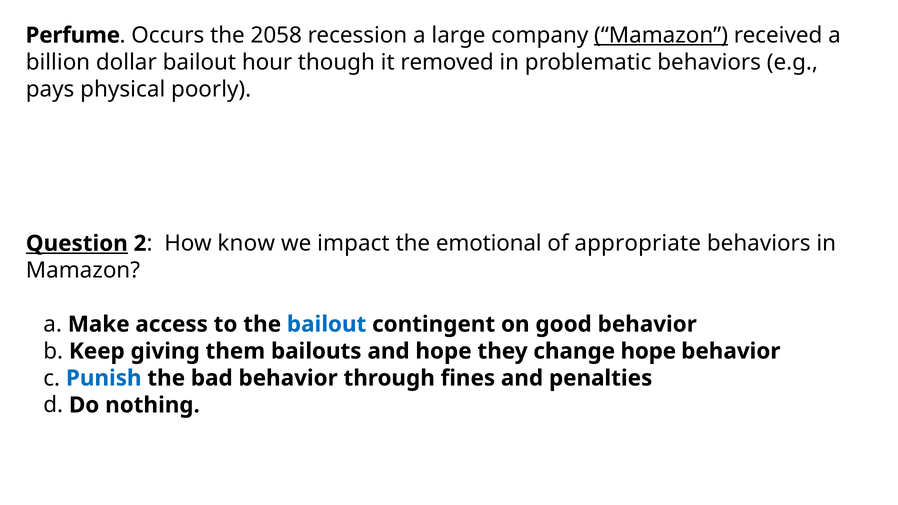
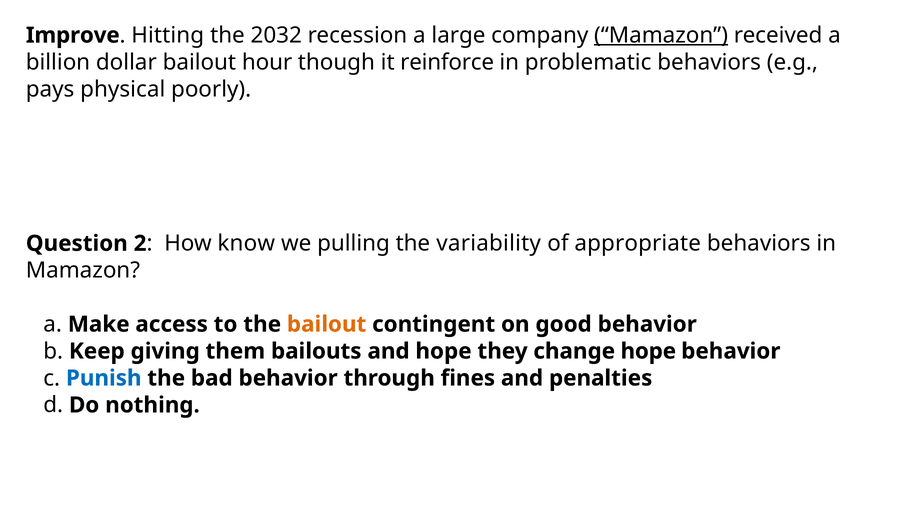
Perfume: Perfume -> Improve (73, 35)
Occurs: Occurs -> Hitting (168, 35)
2058: 2058 -> 2032 (276, 35)
removed: removed -> reinforce (447, 62)
Question underline: present -> none (77, 244)
impact: impact -> pulling (353, 244)
emotional: emotional -> variability (489, 244)
bailout colour: blue -> orange (327, 324)
